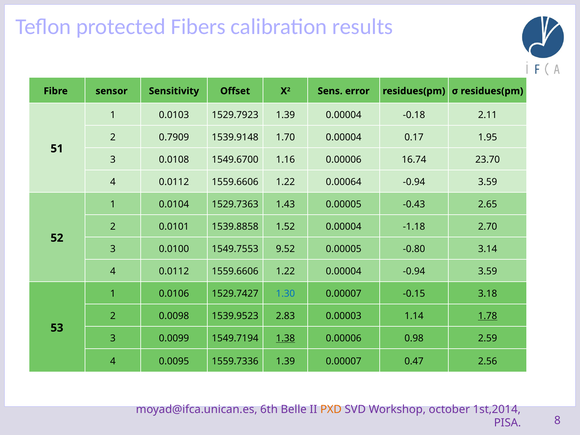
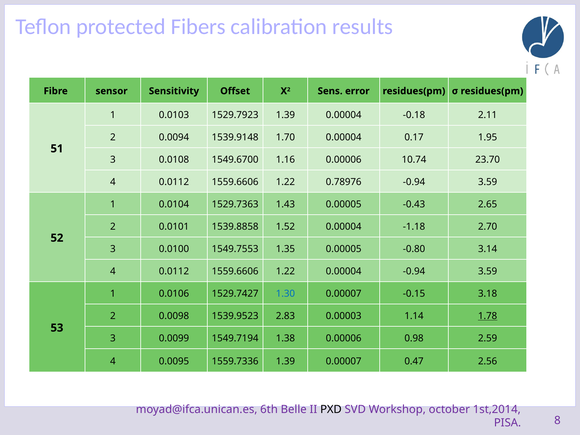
0.7909: 0.7909 -> 0.0094 (174, 137)
16.74: 16.74 -> 10.74 (414, 160)
0.00064: 0.00064 -> 0.78976 (344, 182)
9.52: 9.52 -> 1.35 (285, 249)
1.38 underline: present -> none (285, 338)
PXD colour: orange -> black (331, 409)
